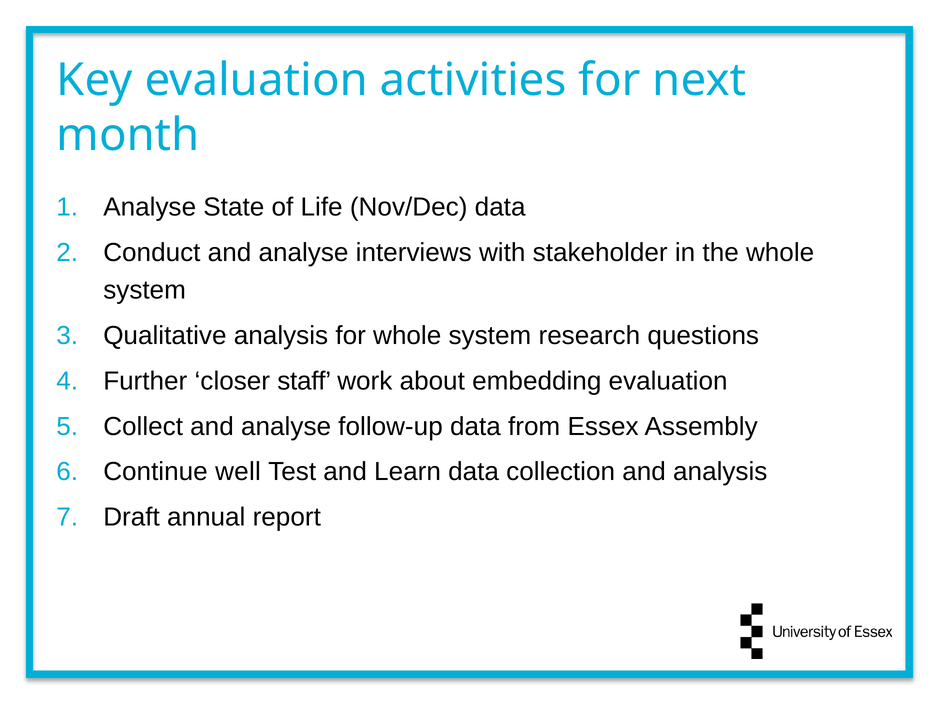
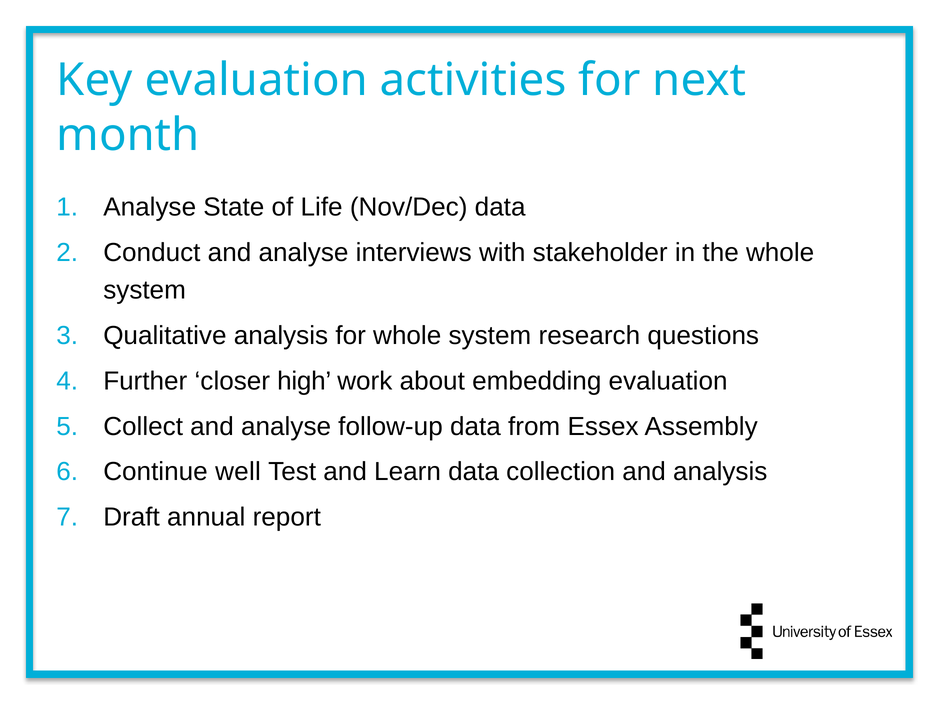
staff: staff -> high (304, 381)
